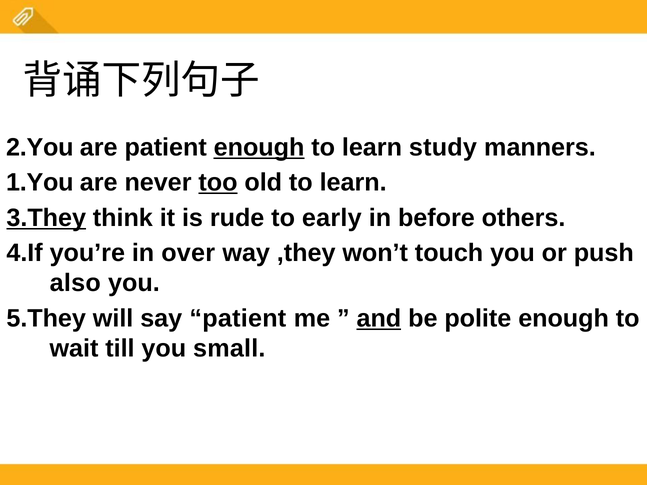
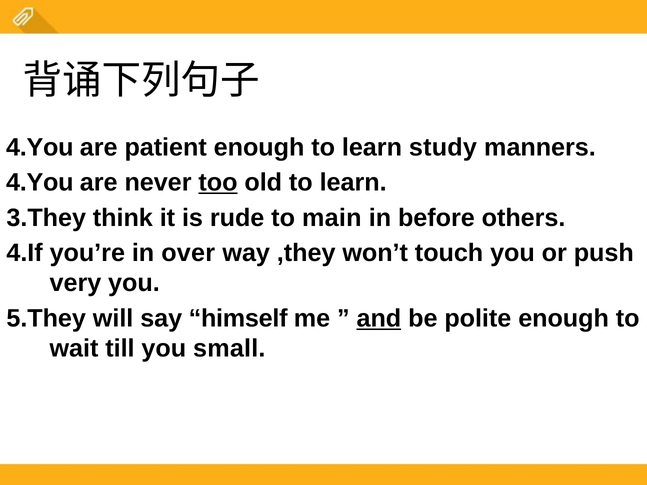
2.You: 2.You -> 4.You (40, 147)
enough underline: present -> none (259, 147)
1.You: 1.You -> 4.You (40, 183)
3.They underline: present -> none (46, 218)
early: early -> main (332, 218)
also: also -> very (75, 283)
say patient: patient -> himself (238, 319)
